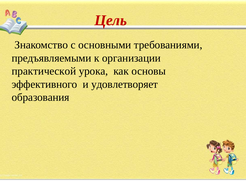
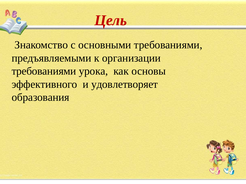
практической: практической -> требованиями (44, 71)
